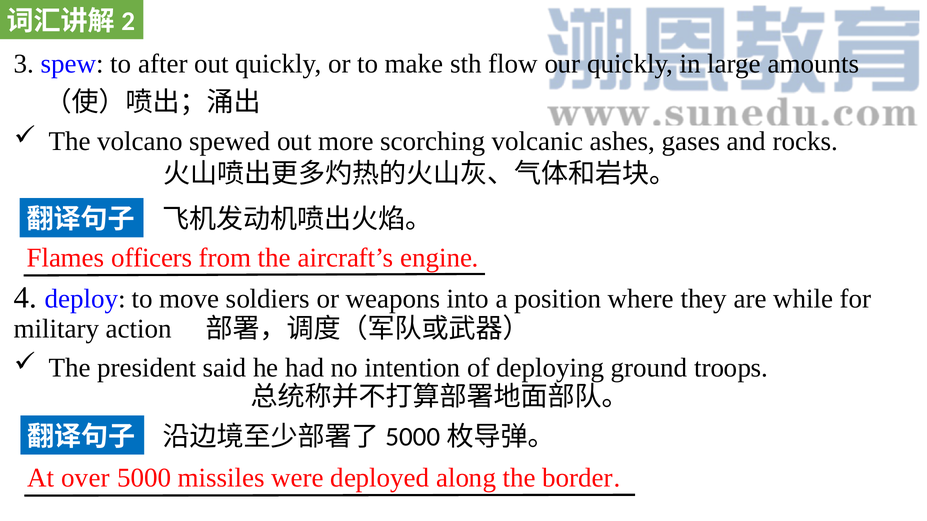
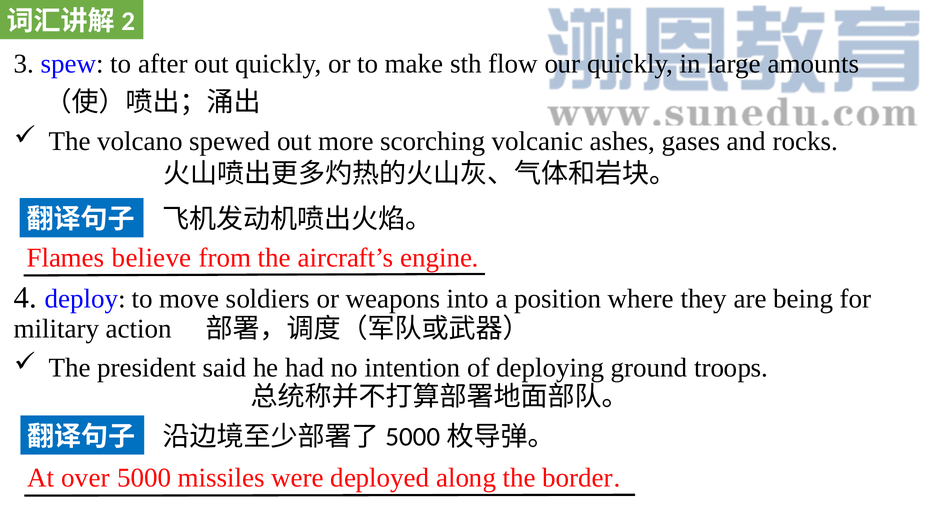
officers: officers -> believe (152, 258)
while: while -> being (803, 299)
